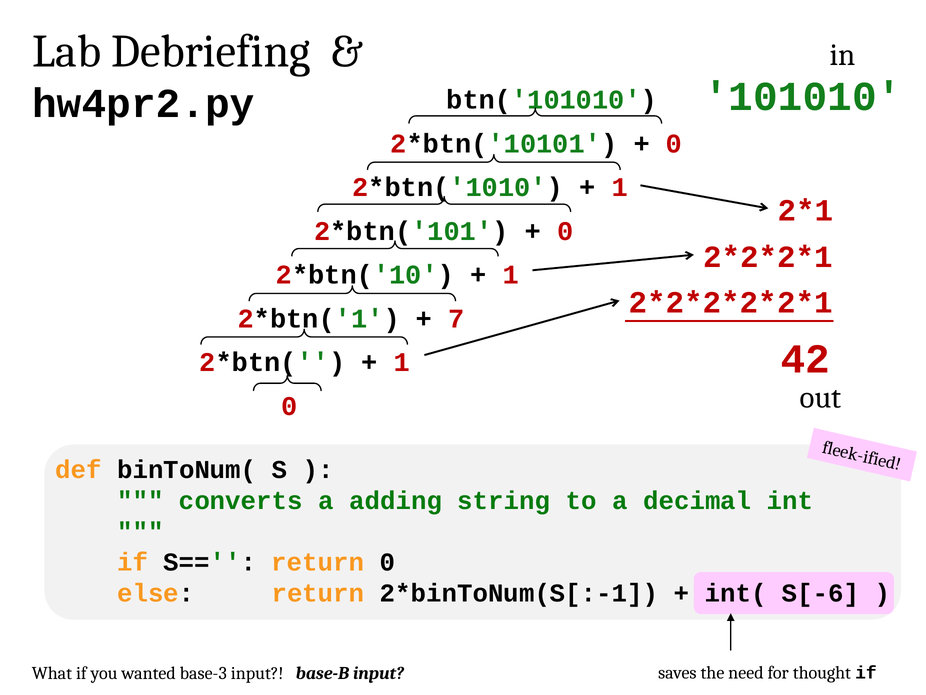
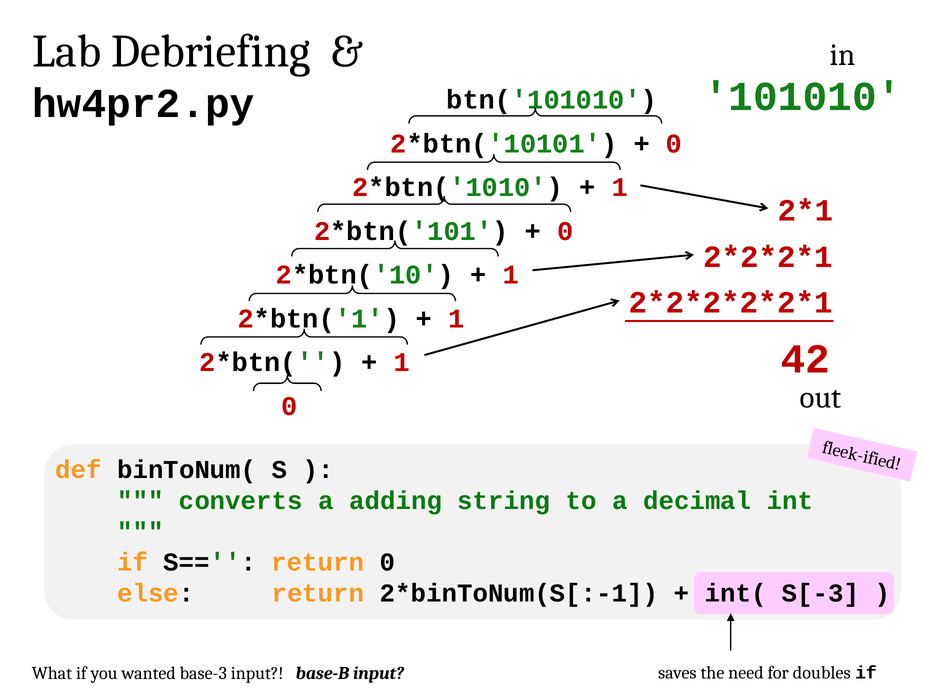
7: 7 -> 1 (456, 318)
S[-6: S[-6 -> S[-3 (821, 593)
thought: thought -> doubles (822, 673)
